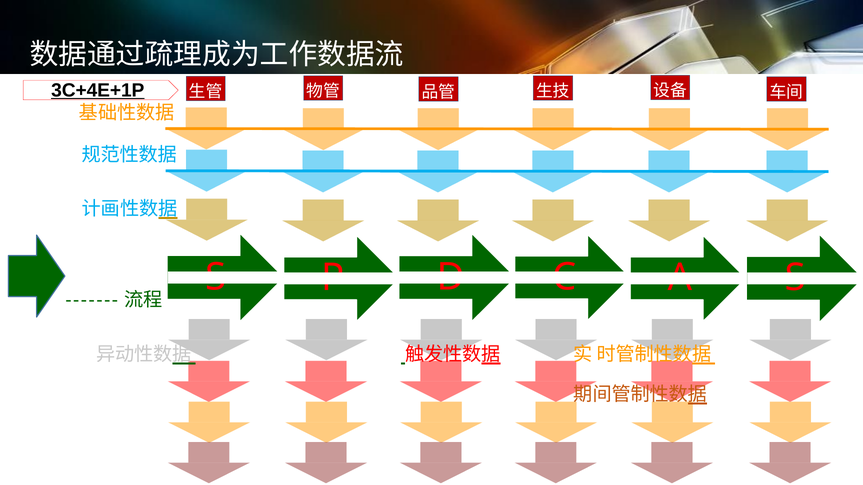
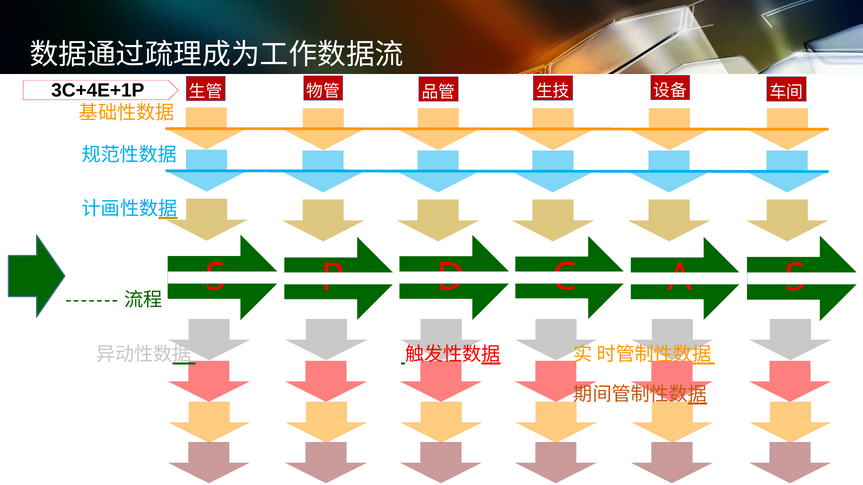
3C+4E+1P underline: present -> none (98, 90)
